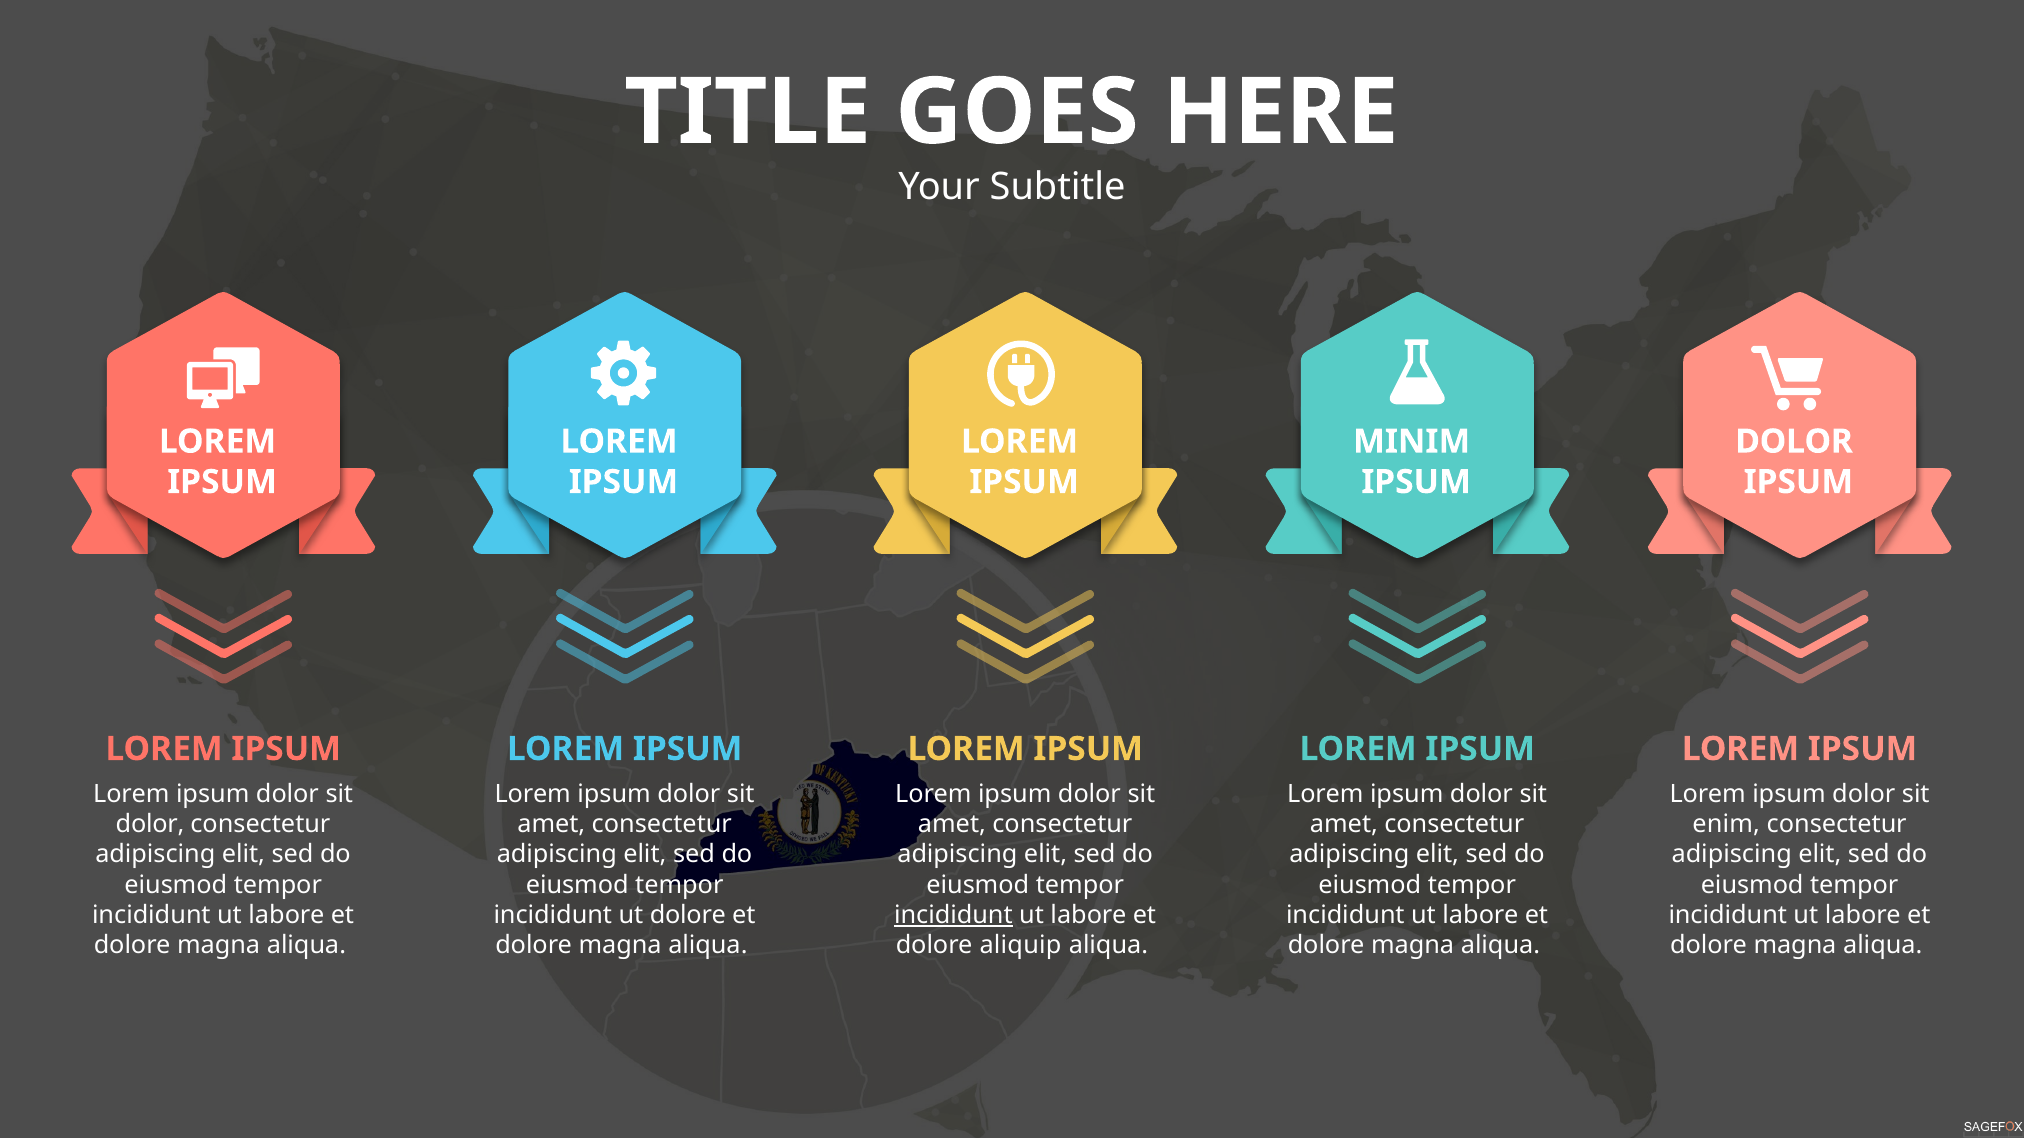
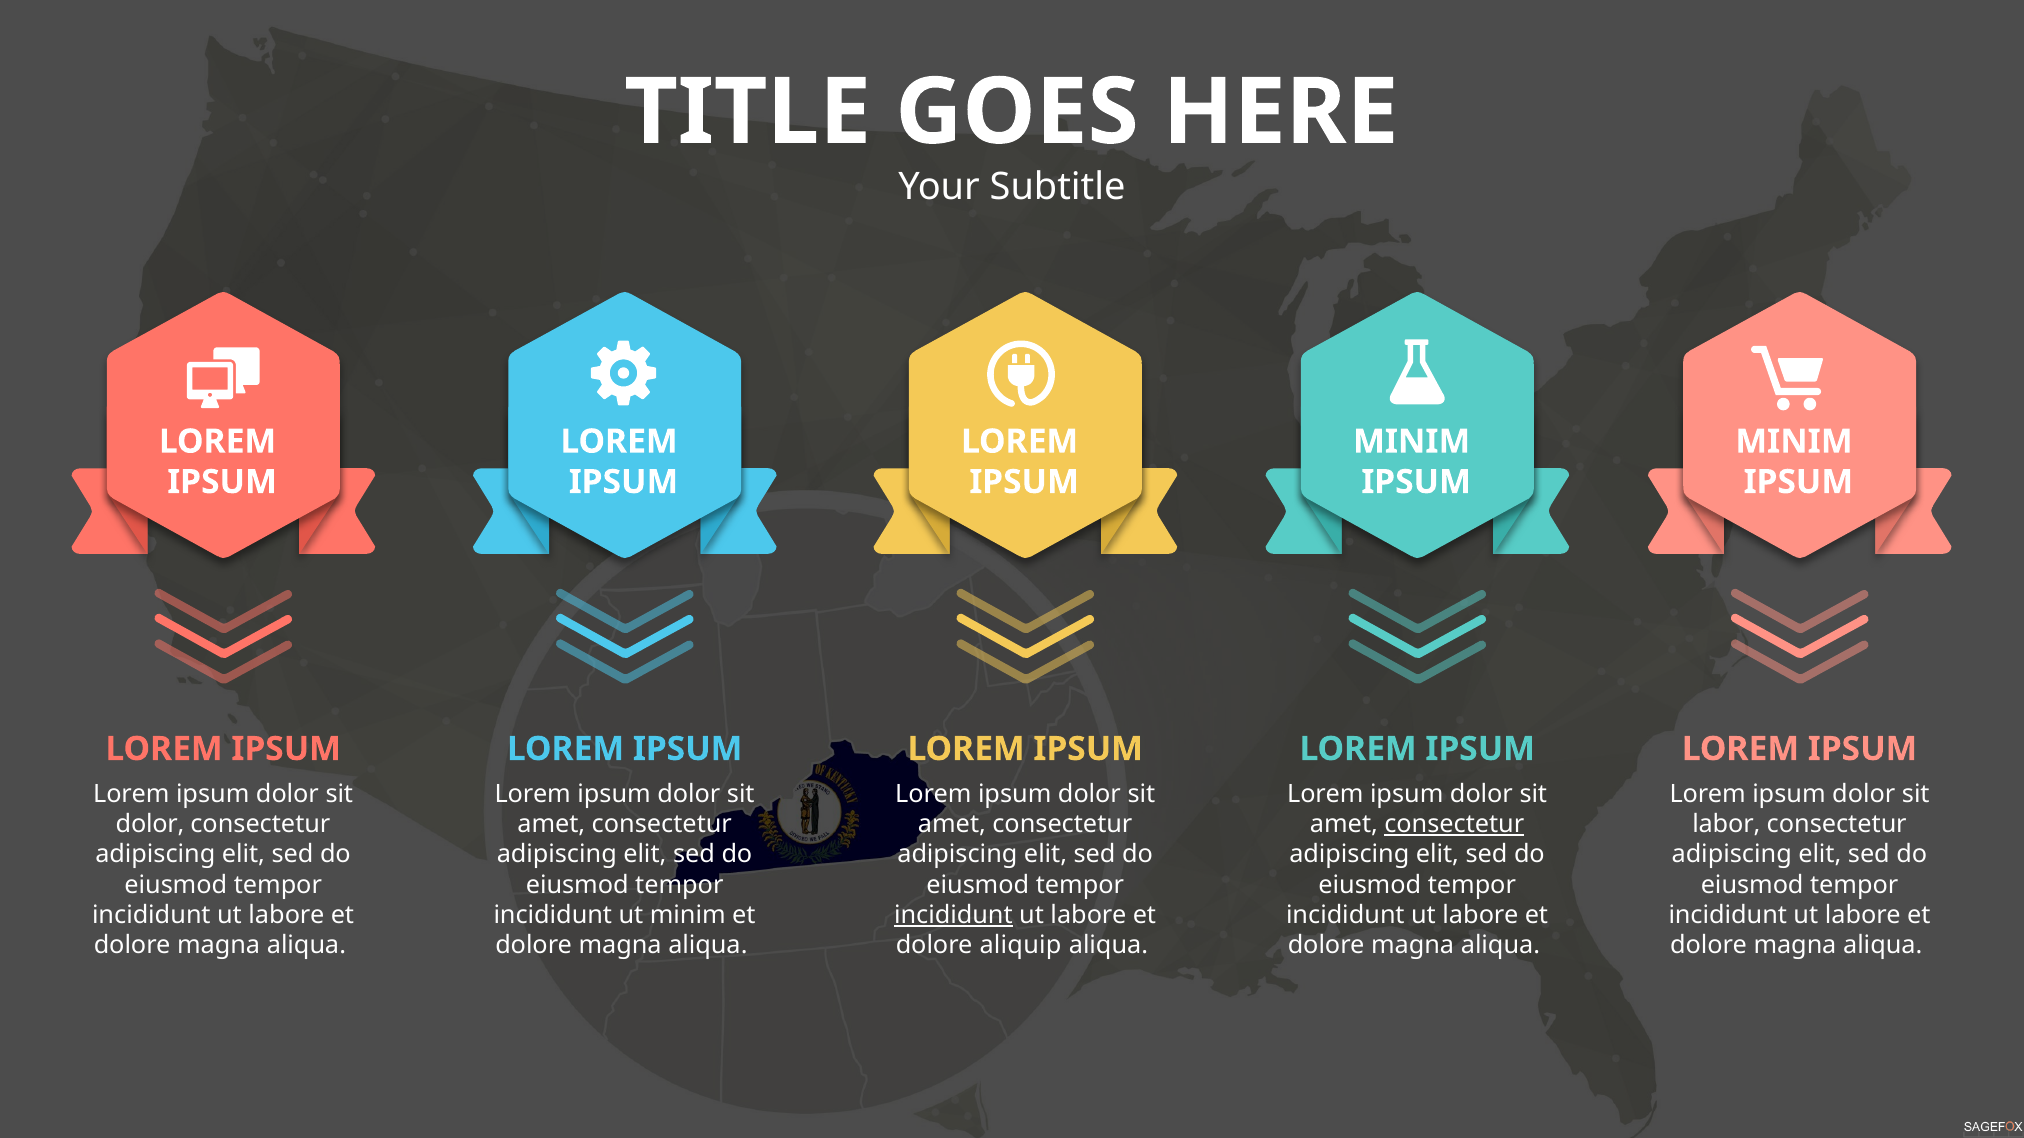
DOLOR: DOLOR -> MINIM (1794, 442)
consectetur underline: none -> present (1454, 825)
enim: enim -> labor (1726, 825)
ut dolore: dolore -> minim (688, 916)
